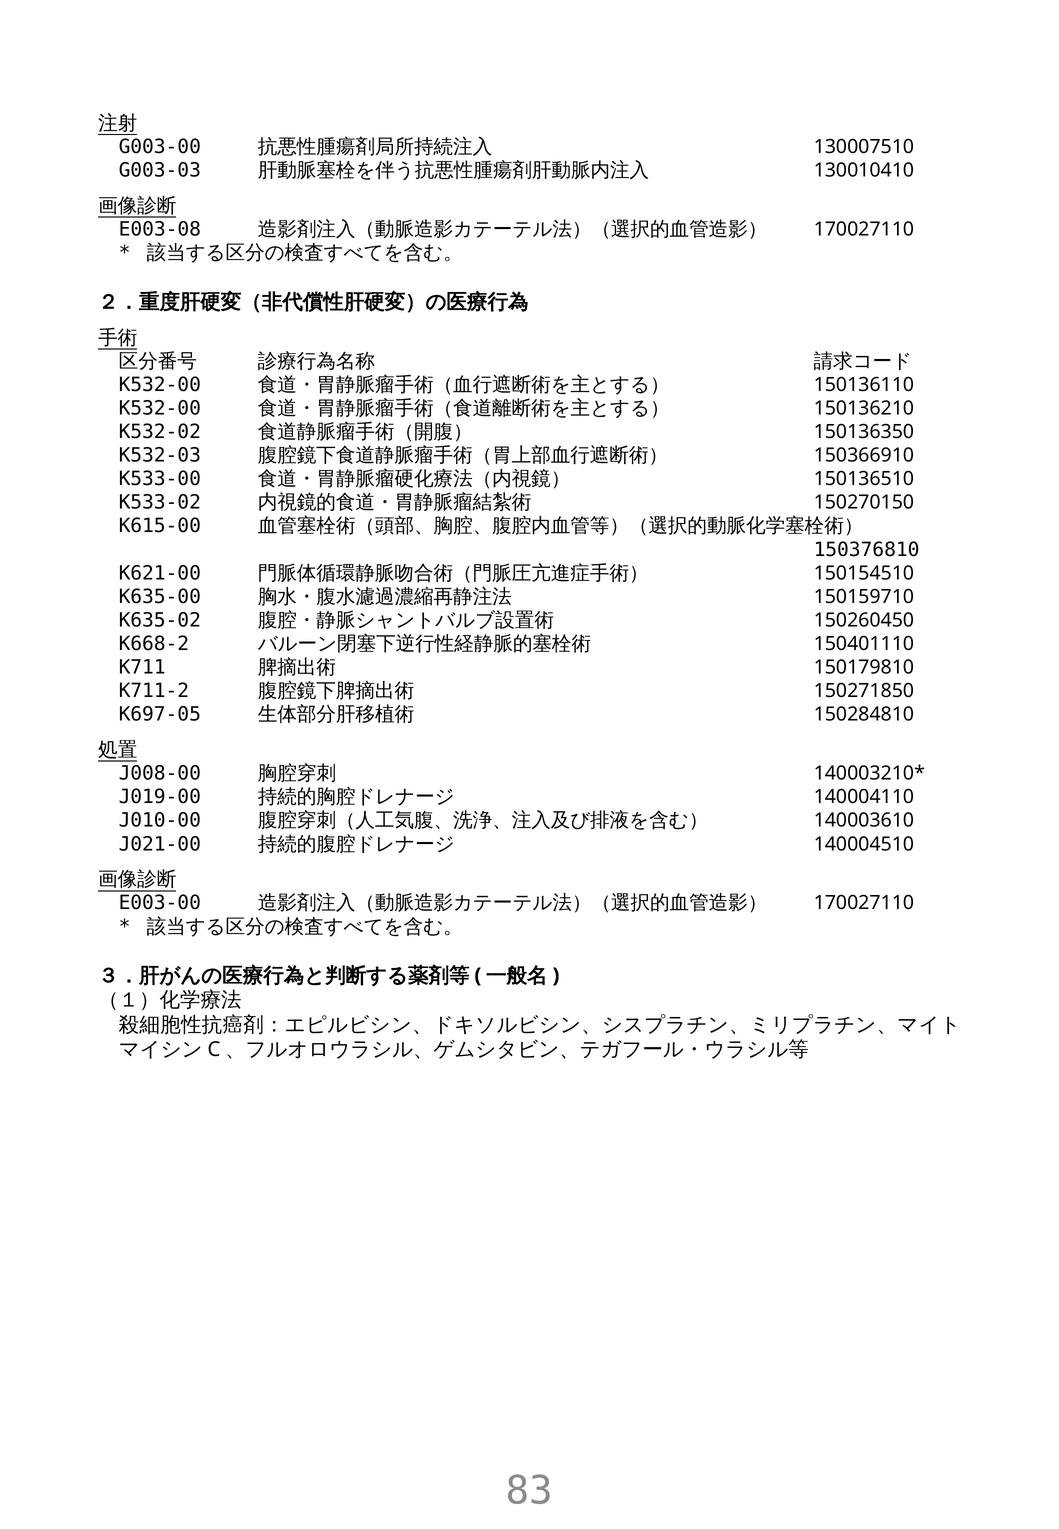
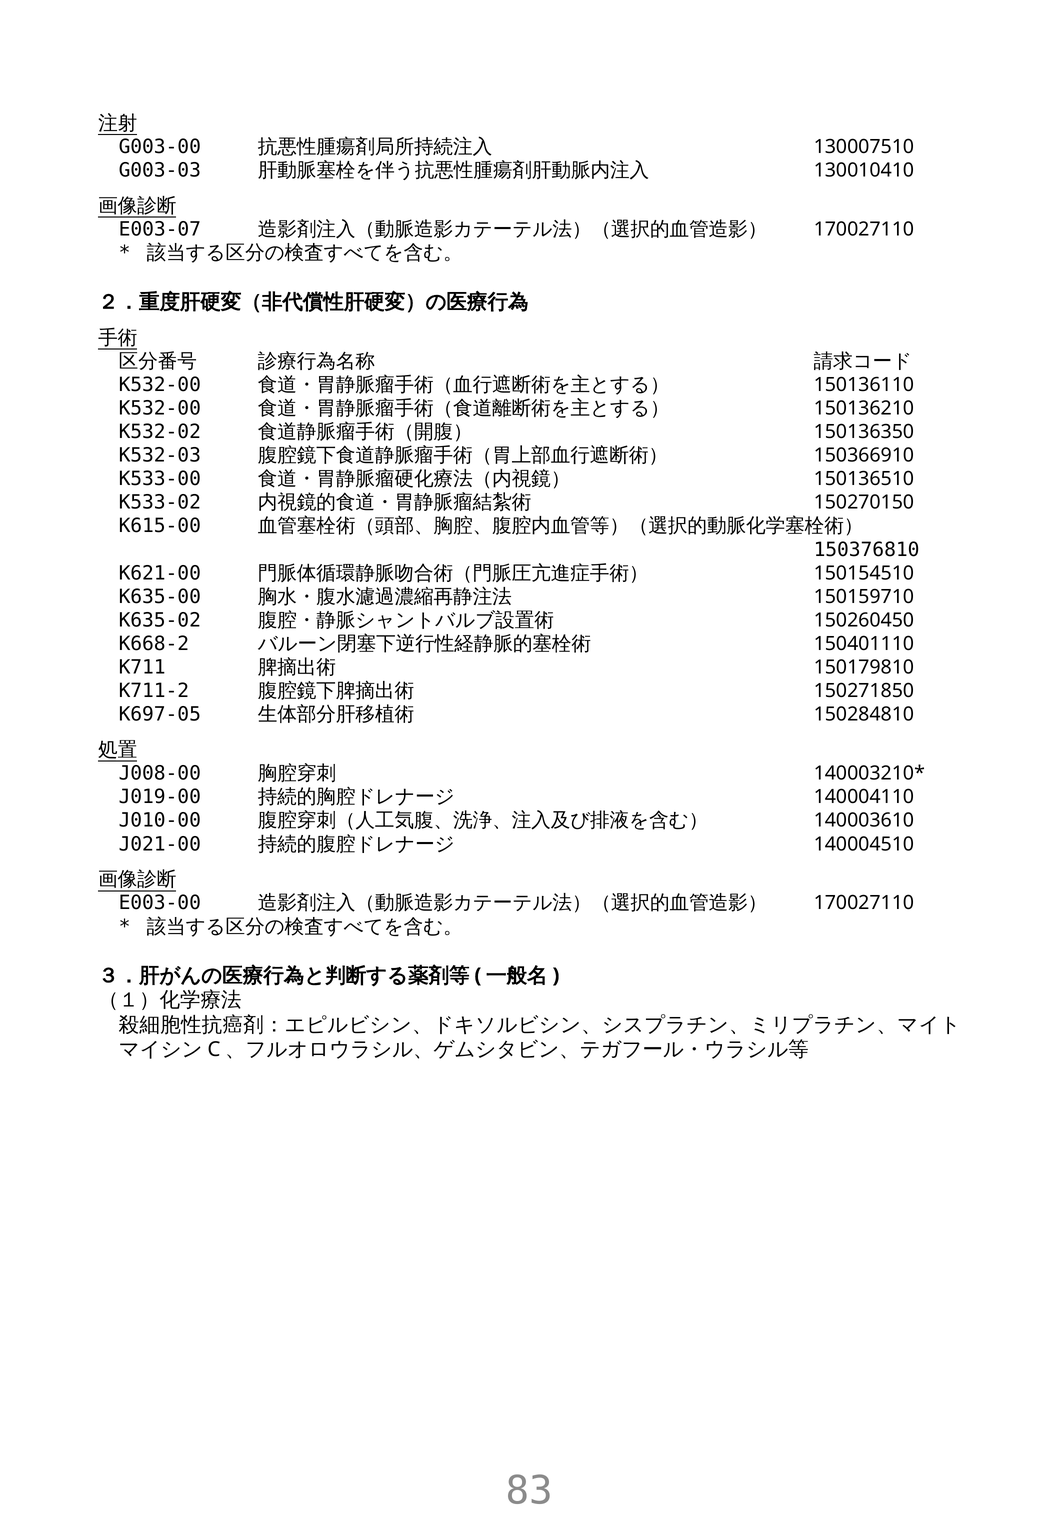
E003-08: E003-08 -> E003-07 (160, 229)
